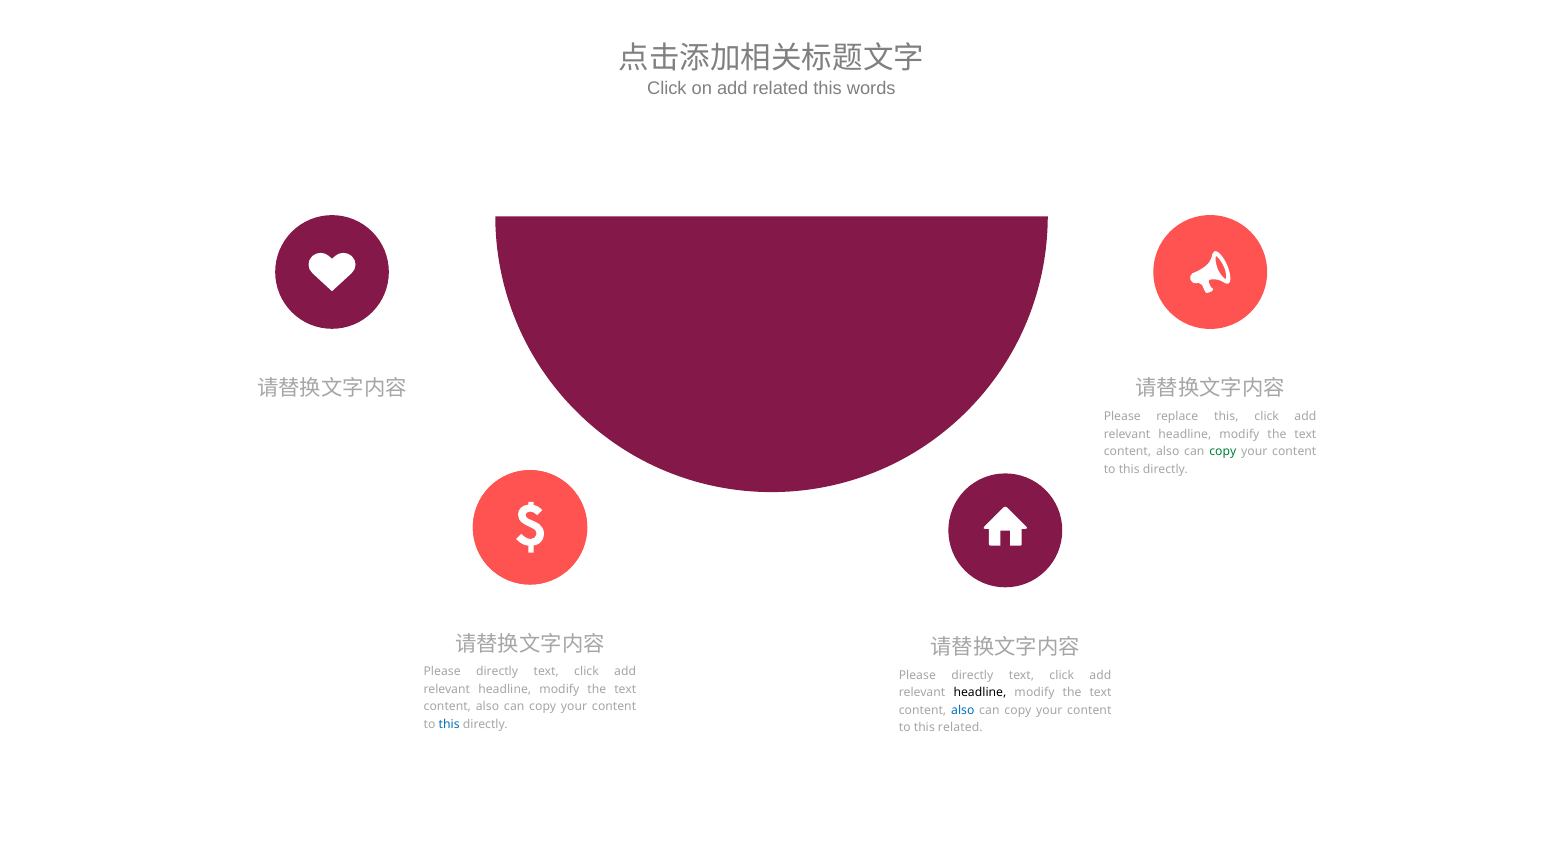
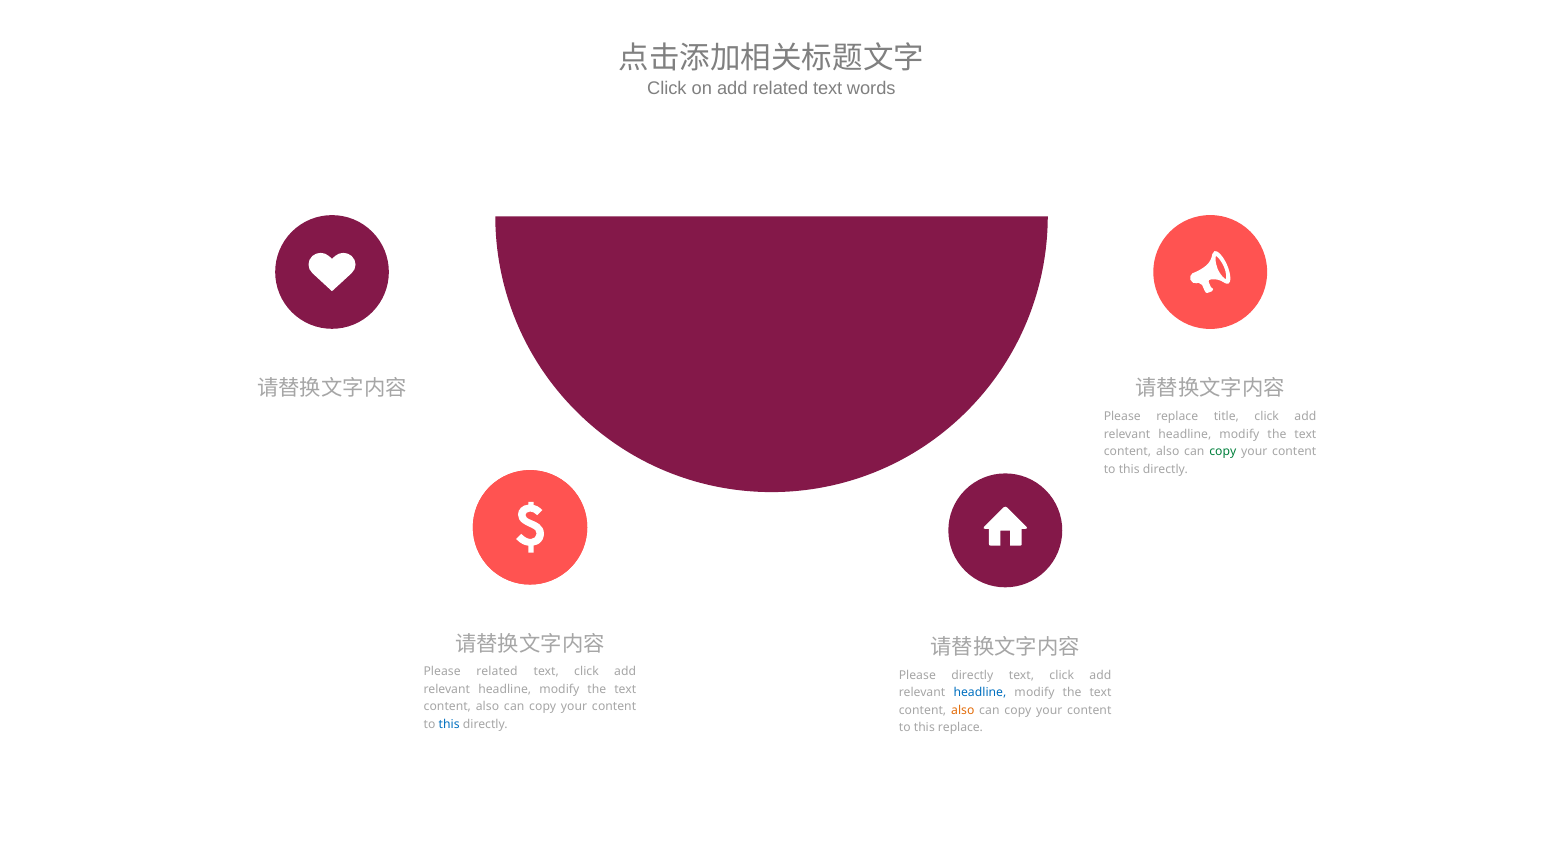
add related this: this -> text (828, 88)
replace this: this -> title (1226, 417)
directly: directly -> related (497, 672)
headline colour: black -> blue (980, 692)
also colour: blue -> orange (963, 710)
this related: related -> replace (960, 727)
